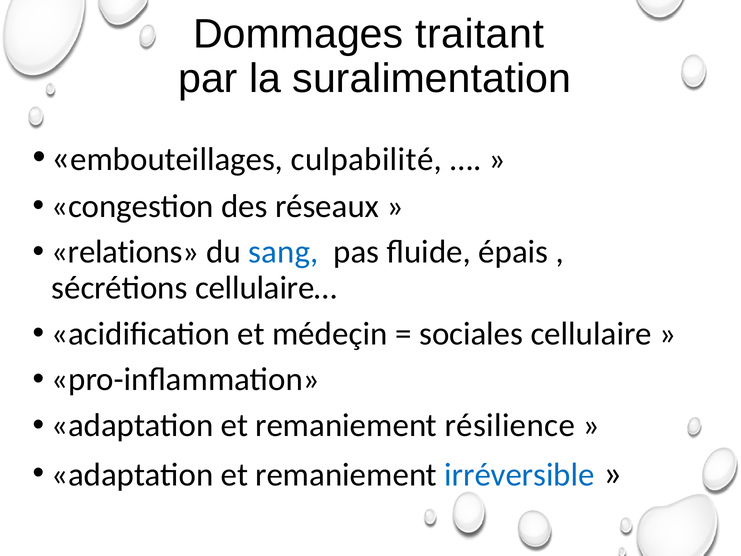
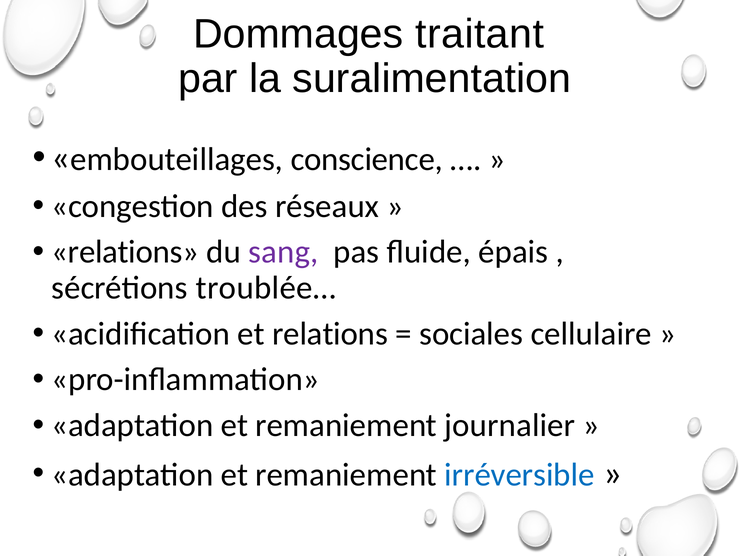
culpabilité: culpabilité -> conscience (367, 159)
sang colour: blue -> purple (283, 252)
cellulaire…: cellulaire… -> troublée… (266, 288)
et médeçin: médeçin -> relations (330, 333)
résilience: résilience -> journalier (510, 425)
